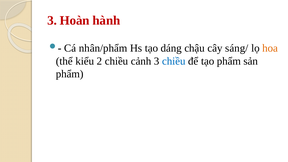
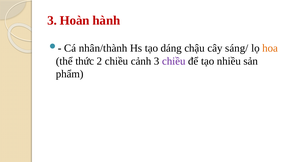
nhân/phẩm: nhân/phẩm -> nhân/thành (103, 48)
kiểu: kiểu -> thức (85, 61)
chiều colour: blue -> purple (174, 61)
tạo phẩm: phẩm -> nhiều (229, 61)
